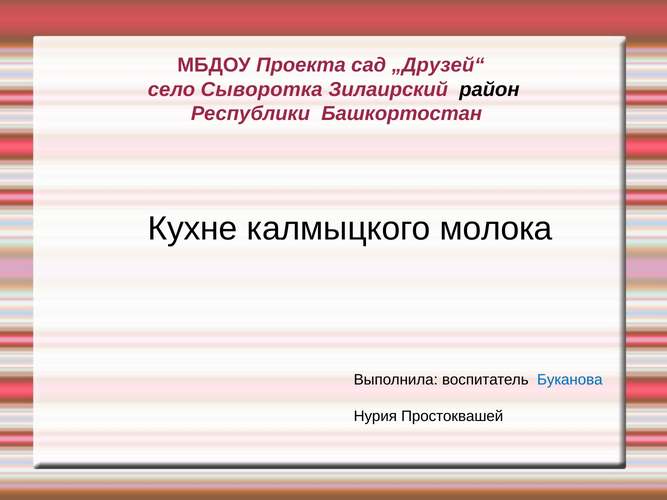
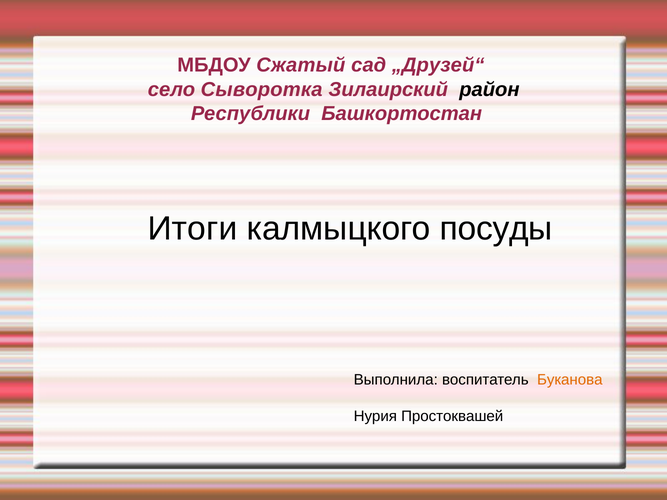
Проекта: Проекта -> Сжатый (301, 65)
Кухне: Кухне -> Итоги (192, 229)
молока: молока -> посуды (496, 229)
Буканова colour: blue -> orange (570, 380)
